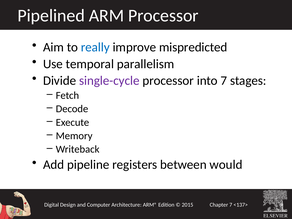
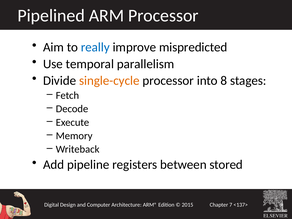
single-cycle colour: purple -> orange (109, 81)
into 7: 7 -> 8 (224, 81)
would: would -> stored (226, 165)
